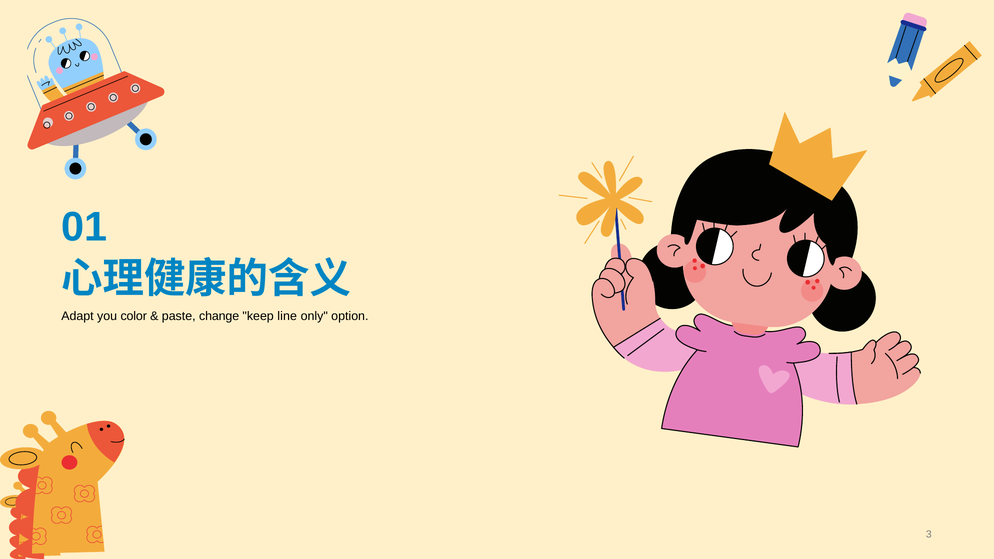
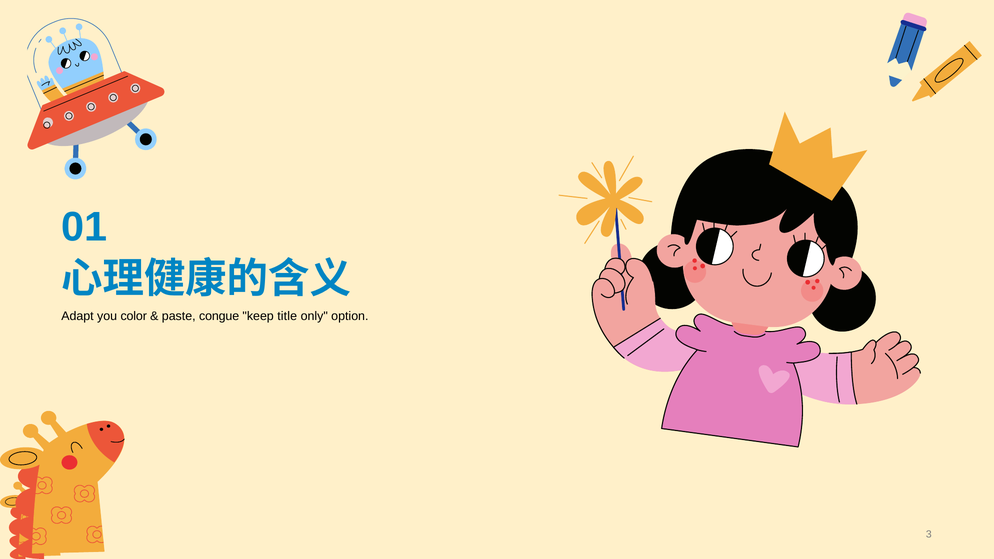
change: change -> congue (219, 316)
line: line -> title (287, 316)
